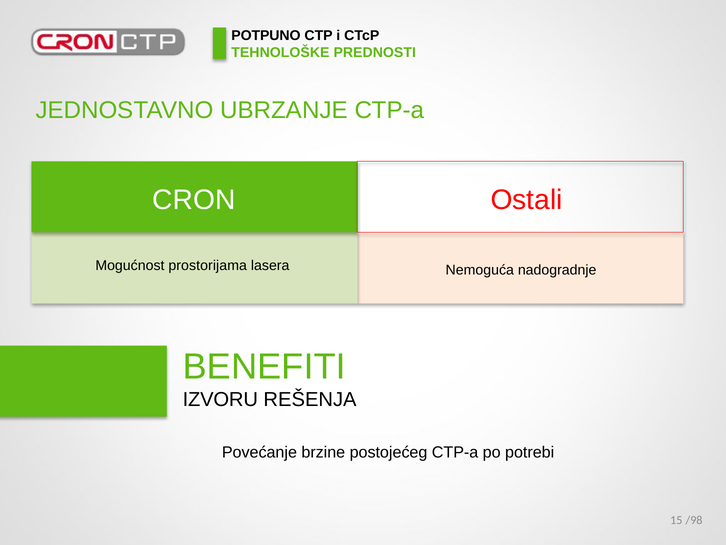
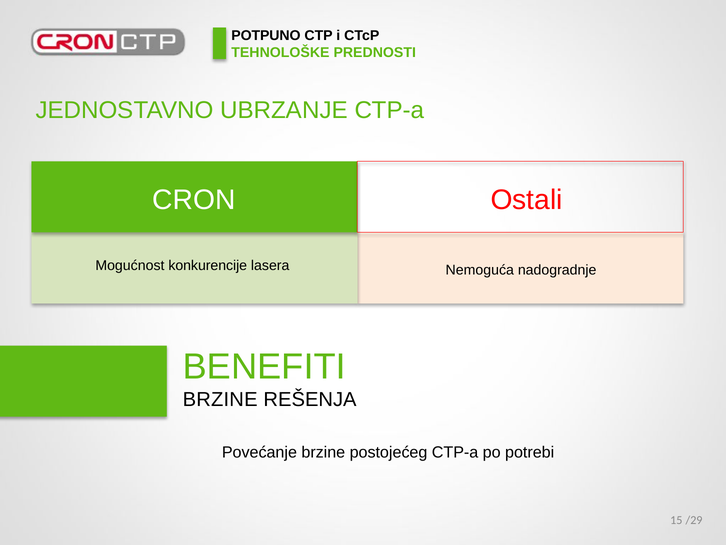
prostorijama: prostorijama -> konkurencije (208, 266)
IZVORU: IZVORU -> BRZINE (220, 399)
/98: /98 -> /29 (694, 520)
